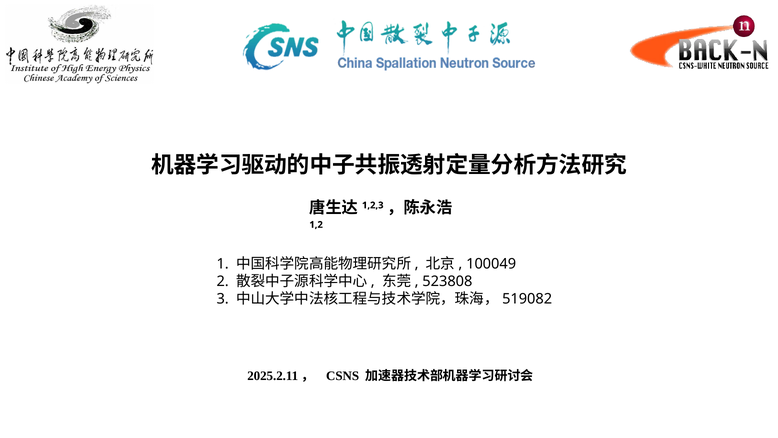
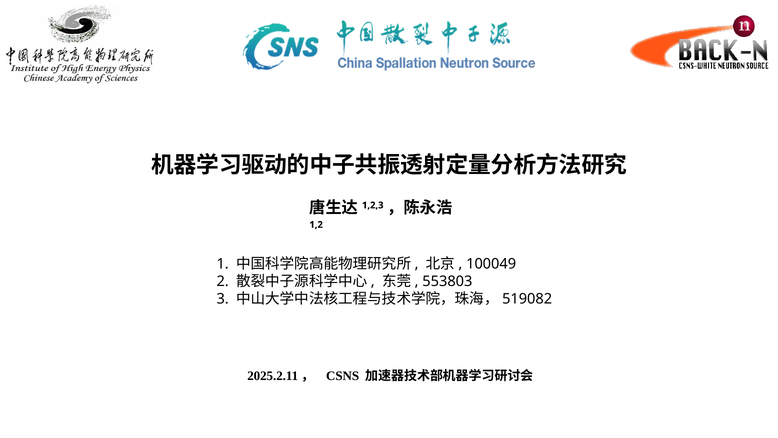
523808: 523808 -> 553803 (447, 281)
